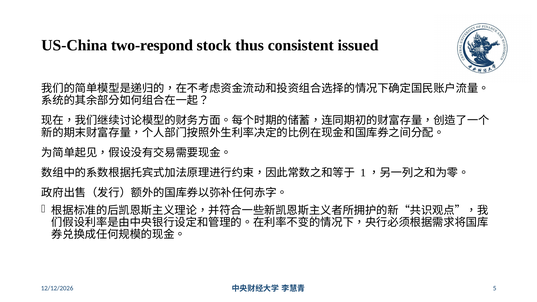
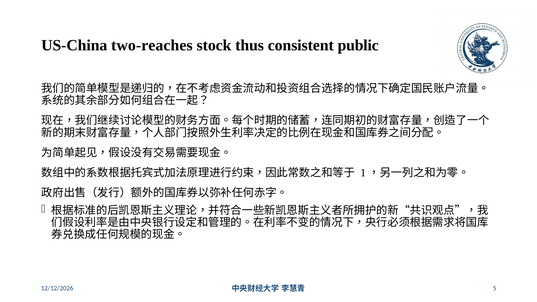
two-respond: two-respond -> two-reaches (152, 45)
issued: issued -> public (358, 45)
